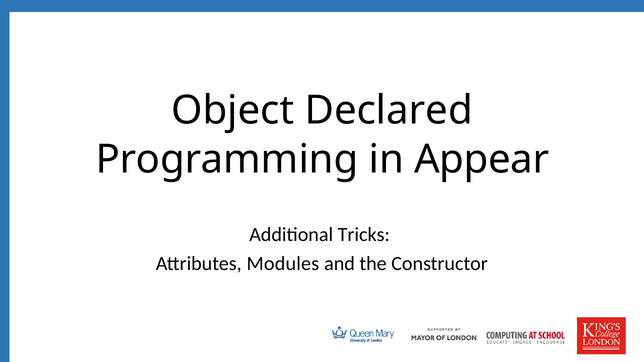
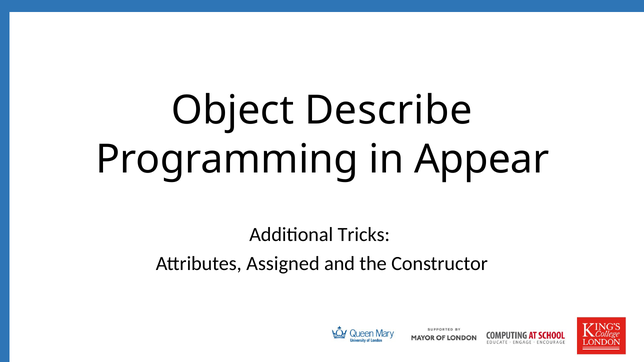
Declared: Declared -> Describe (389, 110)
Modules: Modules -> Assigned (283, 264)
